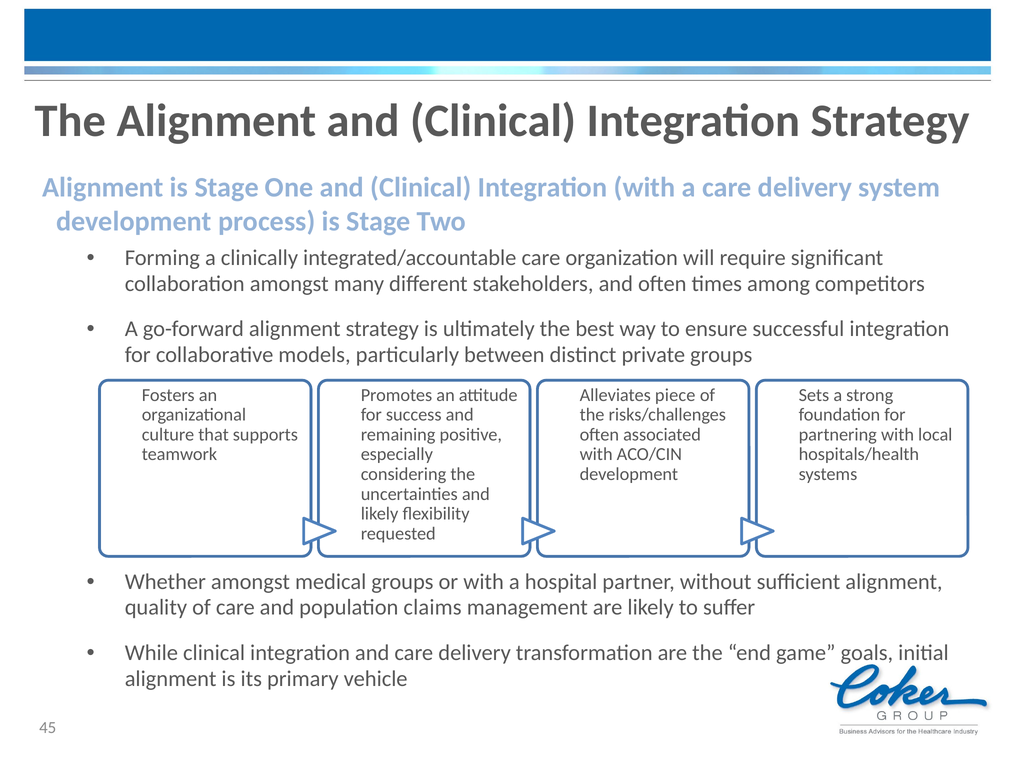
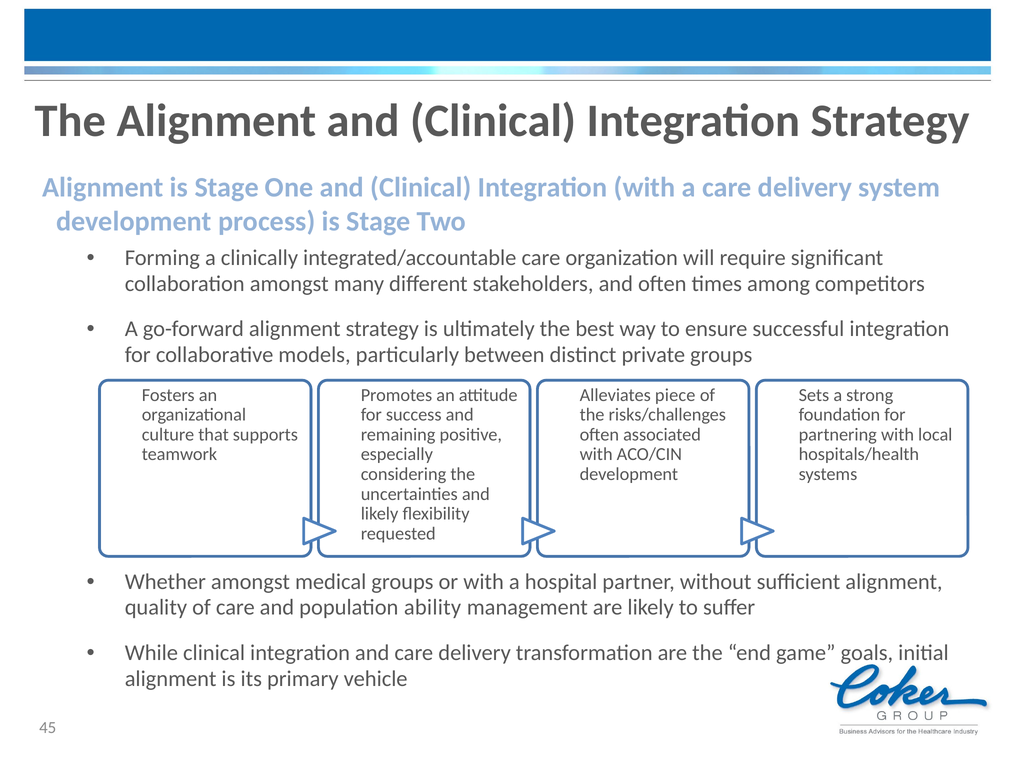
claims: claims -> ability (433, 608)
